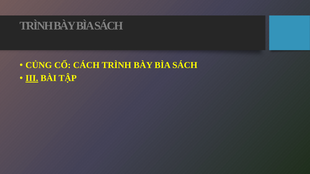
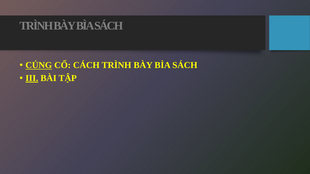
CỦNG underline: none -> present (39, 65)
